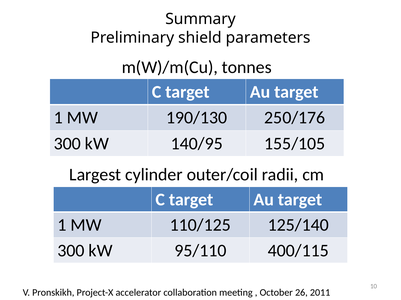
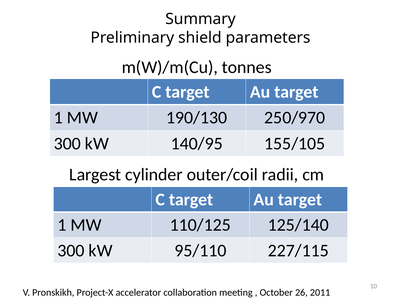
250/176: 250/176 -> 250/970 (295, 118)
400/115: 400/115 -> 227/115 (298, 251)
